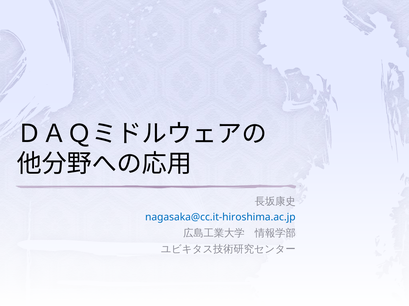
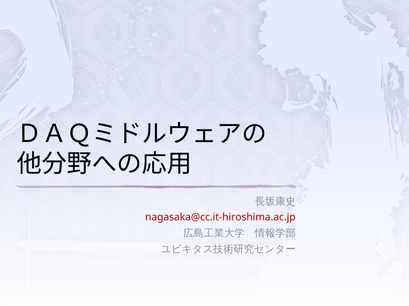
nagasaka@cc.it-hiroshima.ac.jp colour: blue -> red (220, 218)
